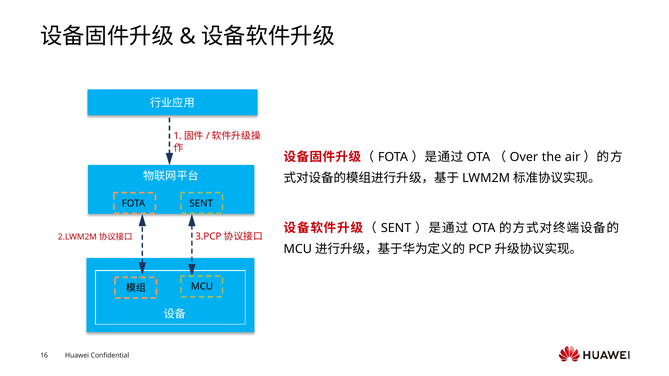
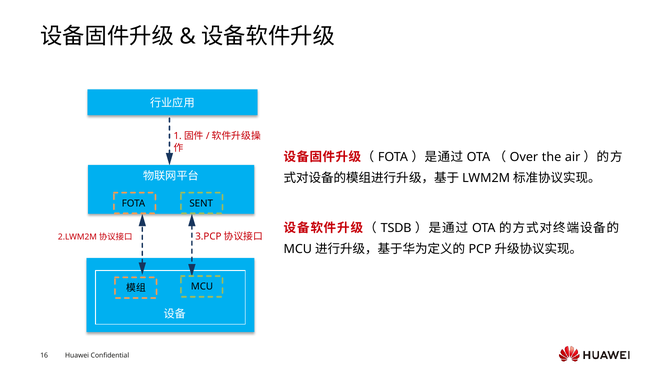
SENT: SENT -> TSDB (396, 228)
